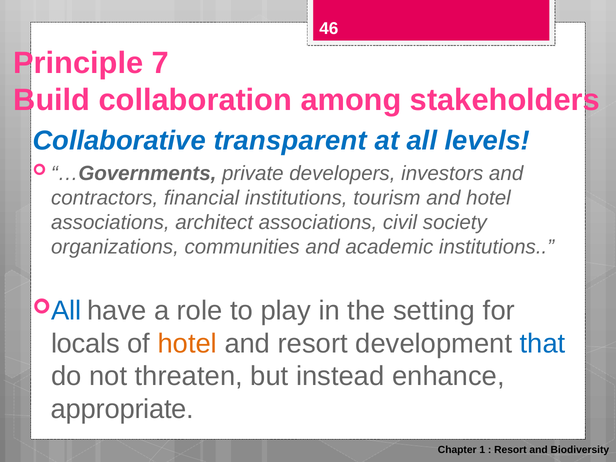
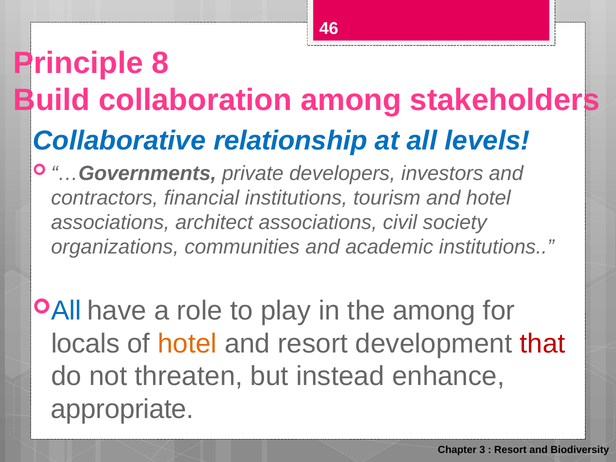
7: 7 -> 8 (160, 63)
transparent: transparent -> relationship (290, 141)
the setting: setting -> among (434, 311)
that colour: blue -> red (543, 344)
1: 1 -> 3 (482, 450)
